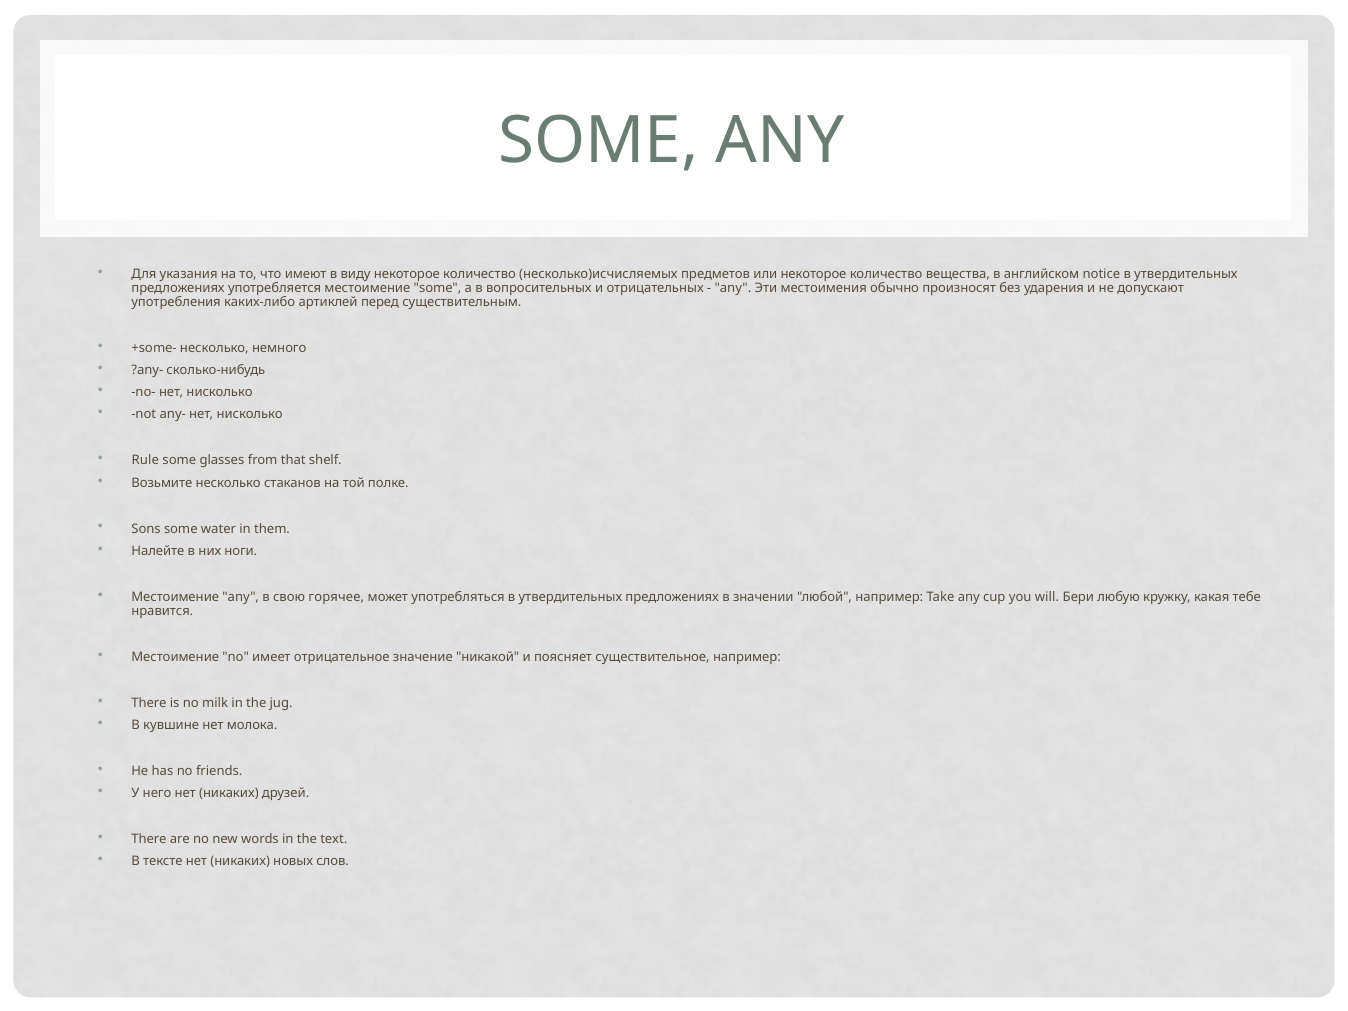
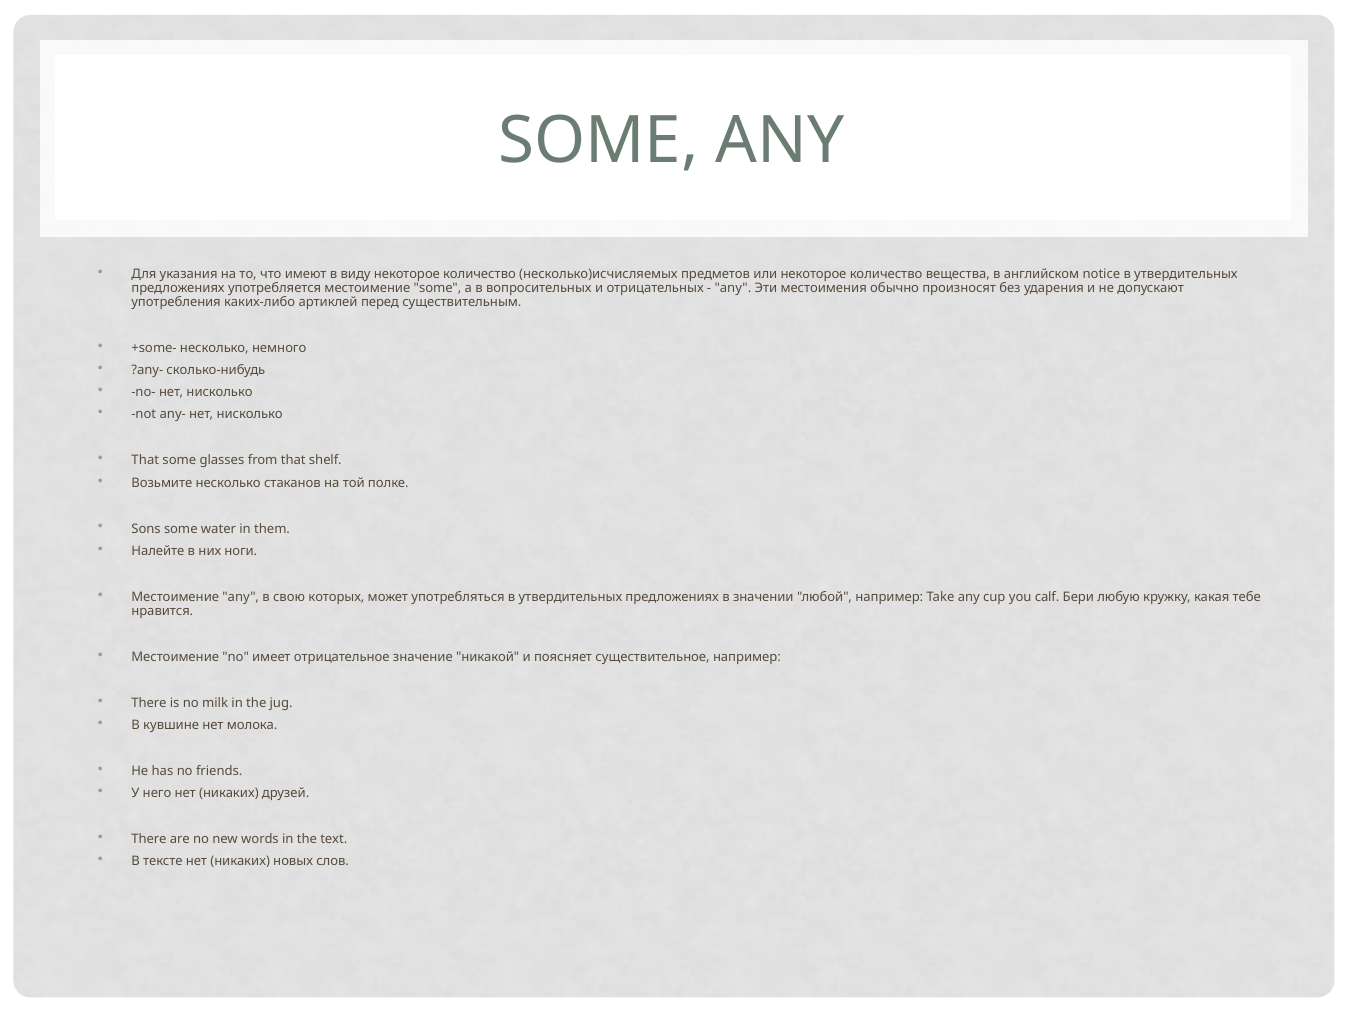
Rule: Rule -> That (145, 461)
горячее: горячее -> которых (336, 597)
will: will -> calf (1047, 597)
